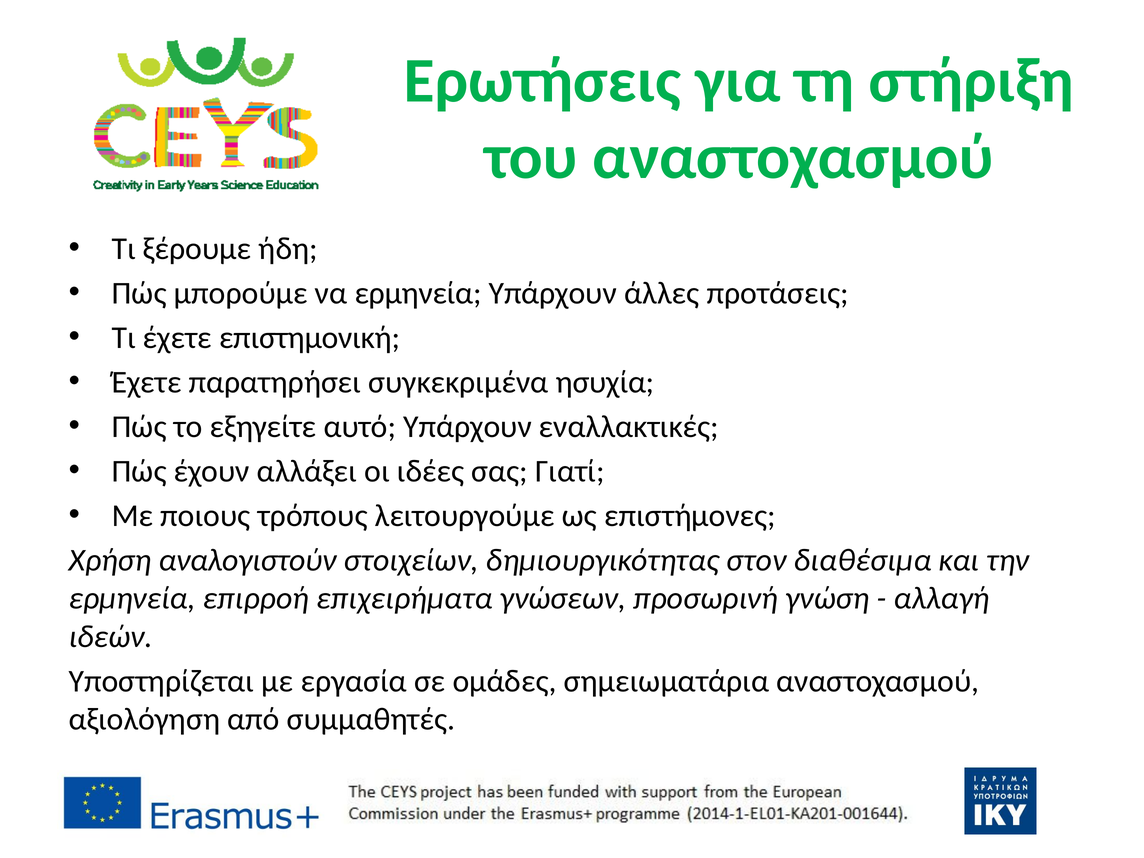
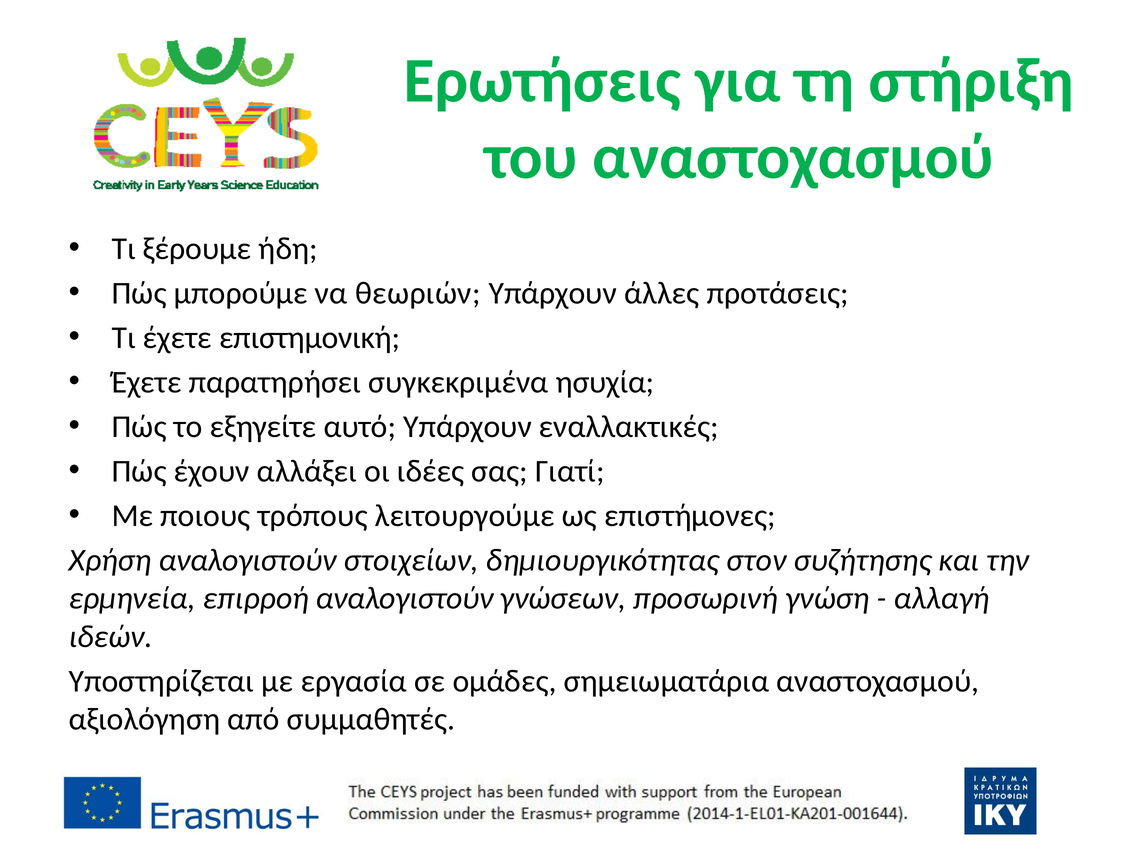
να ερμηνεία: ερμηνεία -> θεωριών (418, 293)
διαθέσιμα: διαθέσιμα -> συζήτησης (863, 560)
επιρροή επιχειρήματα: επιχειρήματα -> αναλογιστούν (405, 598)
